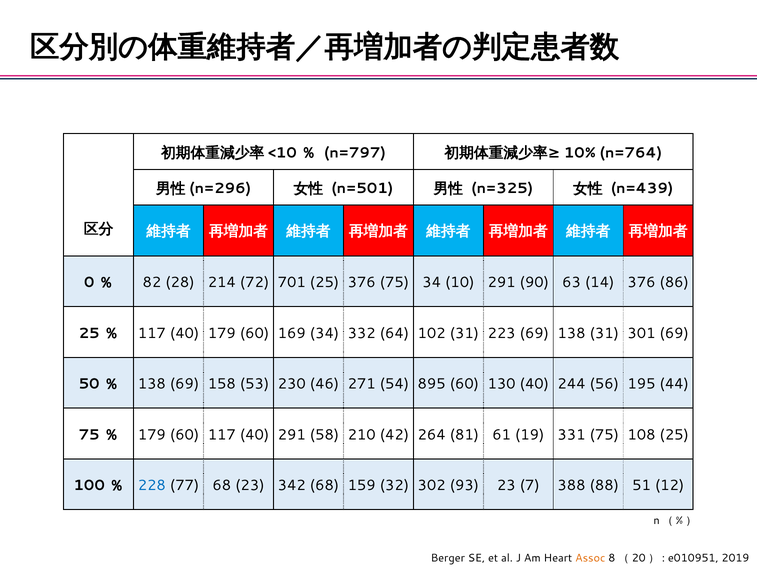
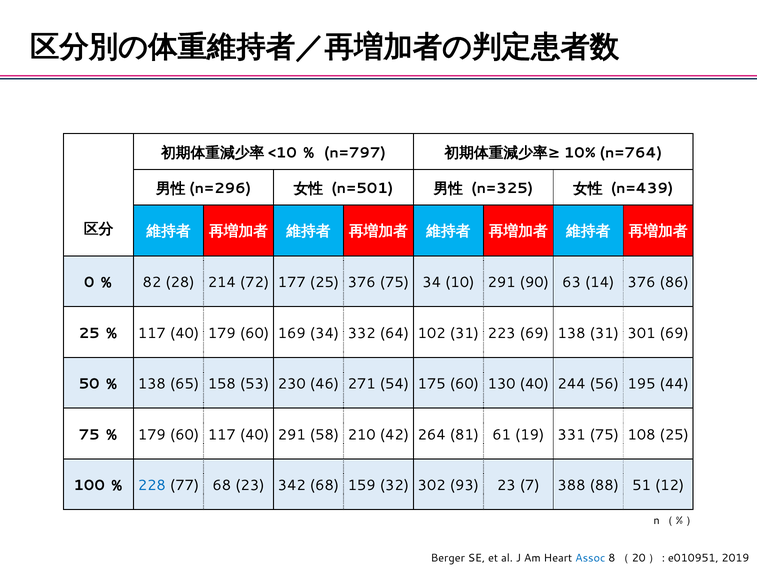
701: 701 -> 177 (292, 282)
138 69: 69 -> 65 (185, 384)
895: 895 -> 175 (432, 384)
Assoc colour: orange -> blue (590, 558)
